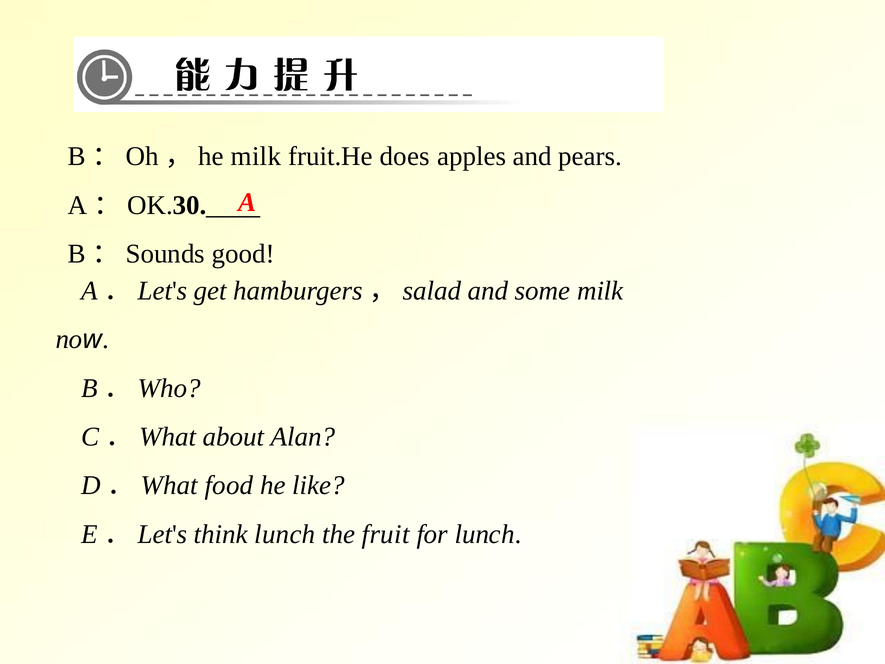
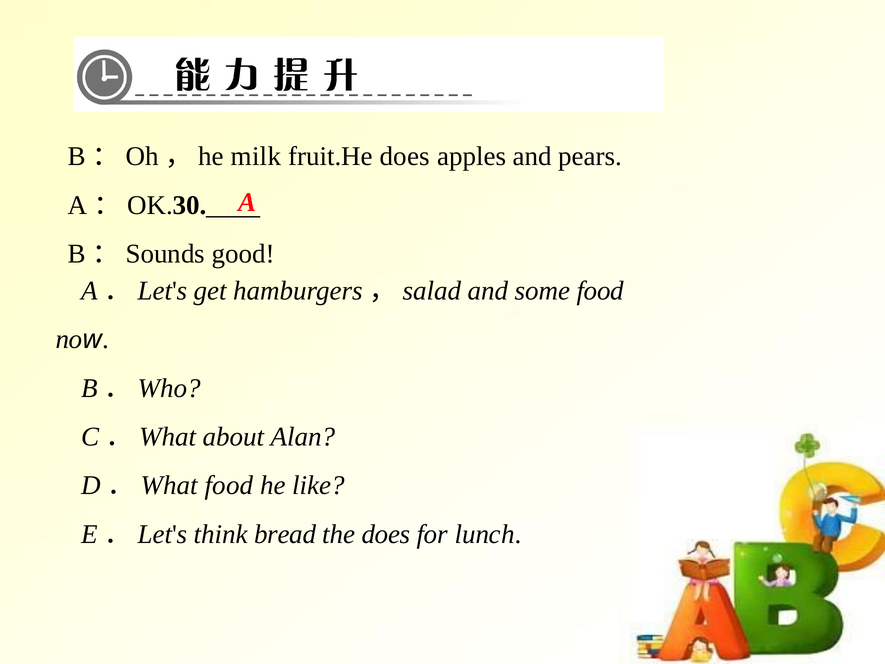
some milk: milk -> food (600, 291)
think lunch: lunch -> bread (285, 534)
the fruit: fruit -> does (386, 534)
